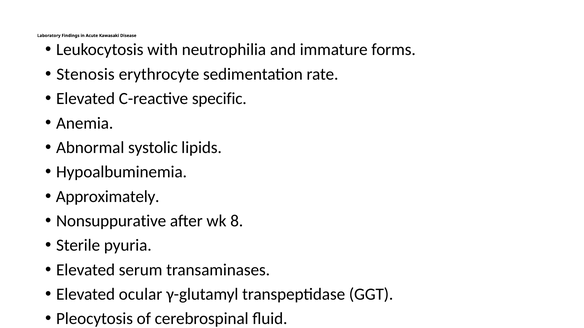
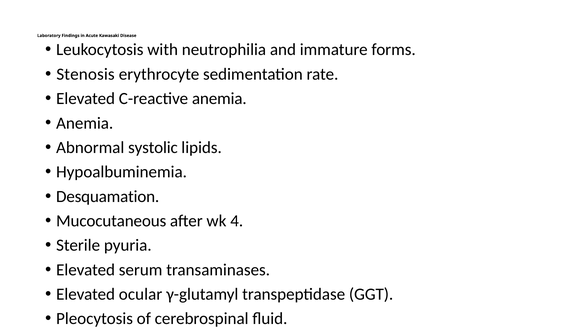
C-reactive specific: specific -> anemia (219, 99)
Approximately: Approximately -> Desquamation (108, 197)
Nonsuppurative: Nonsuppurative -> Mucocutaneous (111, 221)
8: 8 -> 4 (237, 221)
